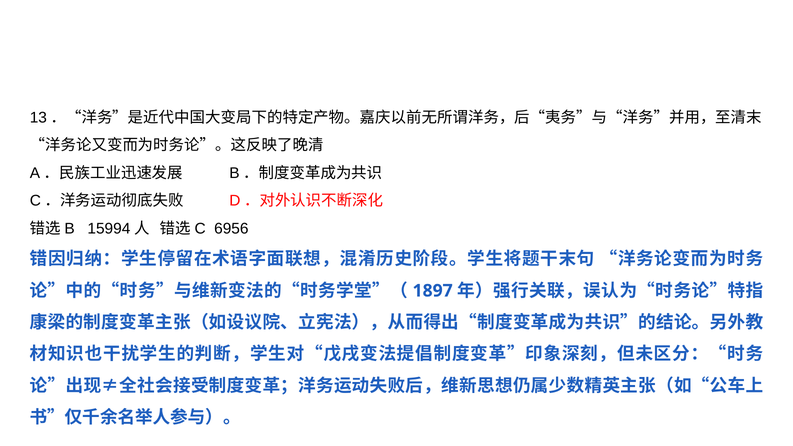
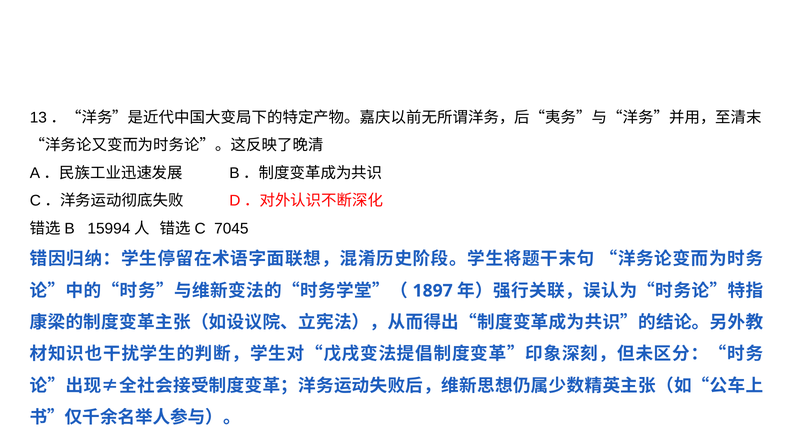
6956: 6956 -> 7045 (231, 229)
